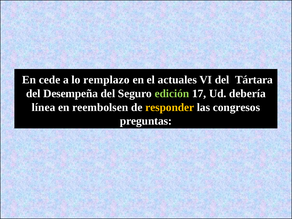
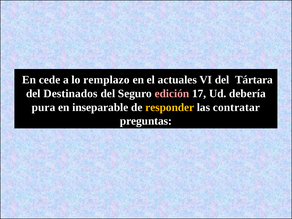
Desempeña: Desempeña -> Destinados (71, 94)
edición colour: light green -> pink (172, 94)
línea: línea -> pura (44, 107)
reembolsen: reembolsen -> inseparable (100, 107)
congresos: congresos -> contratar (236, 107)
